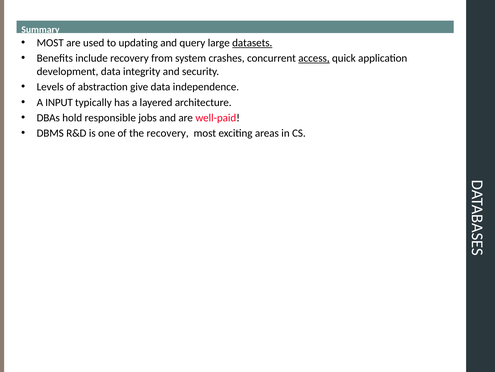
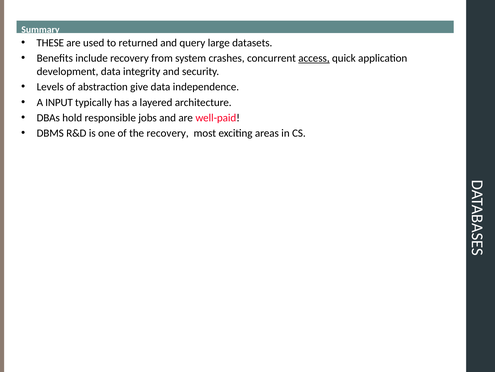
MOST: MOST -> THESE (50, 43)
updating: updating -> returned (138, 43)
datasets underline: present -> none (252, 43)
